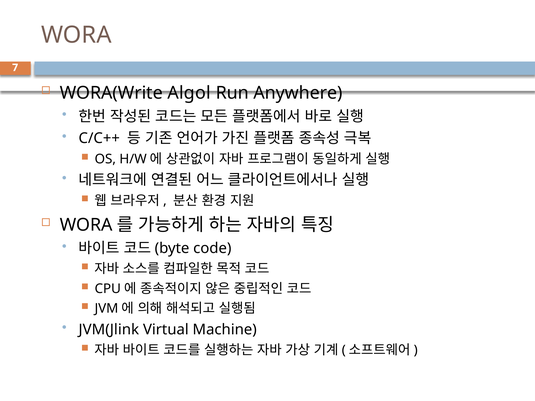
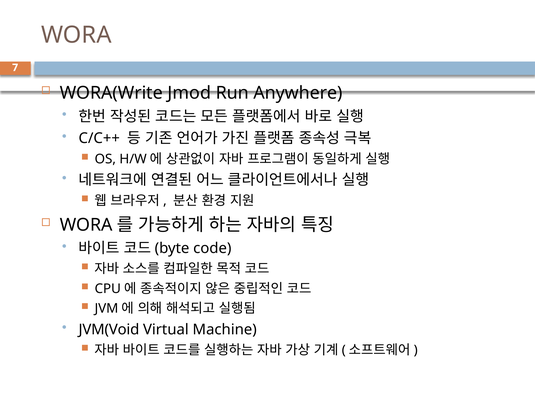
Algol: Algol -> Jmod (189, 93)
JVM(Jlink: JVM(Jlink -> JVM(Void (109, 330)
